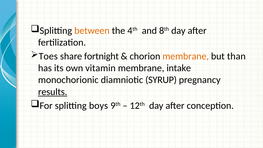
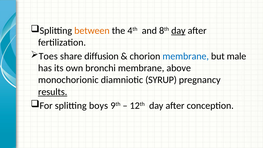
day underline: none -> present (178, 31)
fortnight: fortnight -> diffusion (101, 56)
membrane colour: orange -> blue (186, 56)
than: than -> male (236, 56)
vitamin: vitamin -> bronchi (101, 68)
intake: intake -> above (179, 68)
